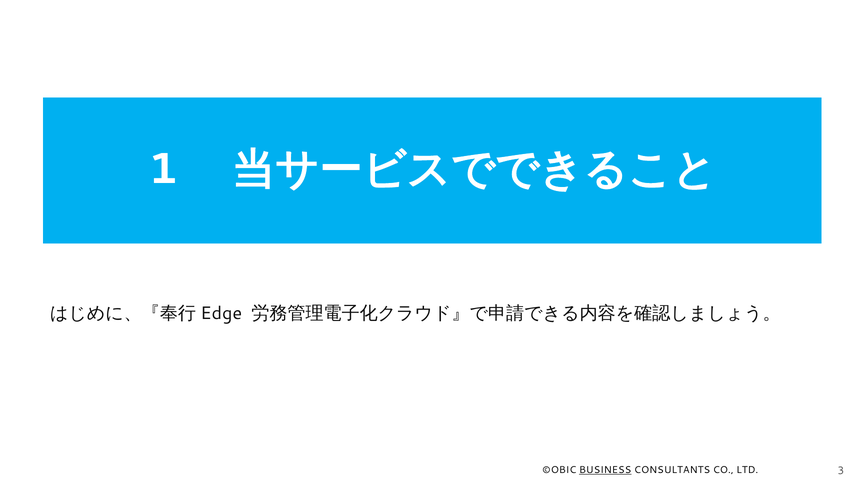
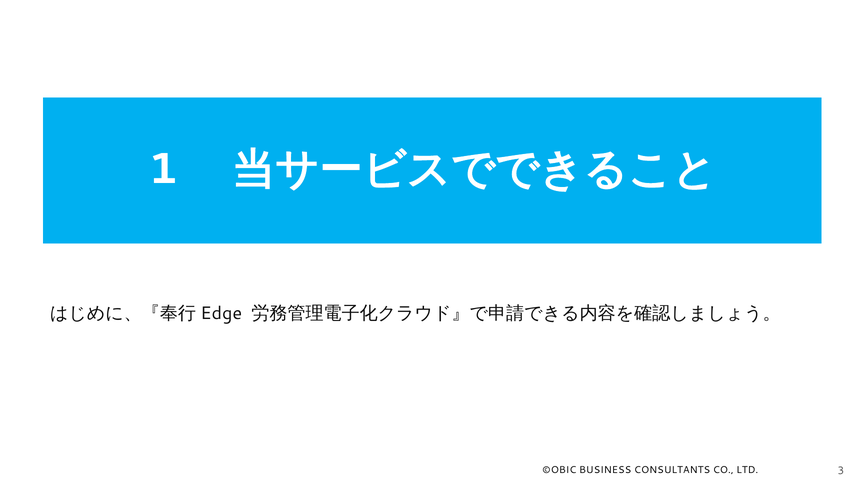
BUSINESS underline: present -> none (605, 470)
